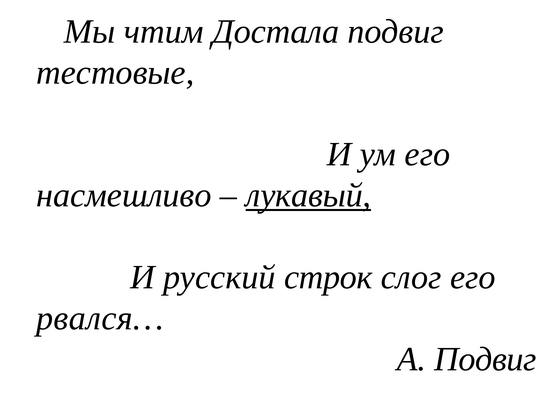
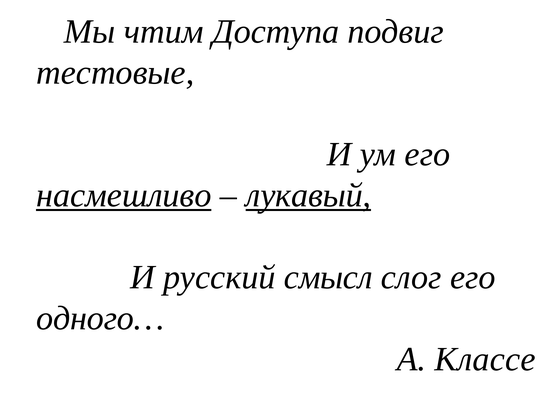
Достала: Достала -> Доступа (276, 32)
насмешливо underline: none -> present (124, 195)
строк: строк -> смысл (328, 277)
рвался…: рвался… -> одного… (100, 318)
А Подвиг: Подвиг -> Классе (485, 359)
